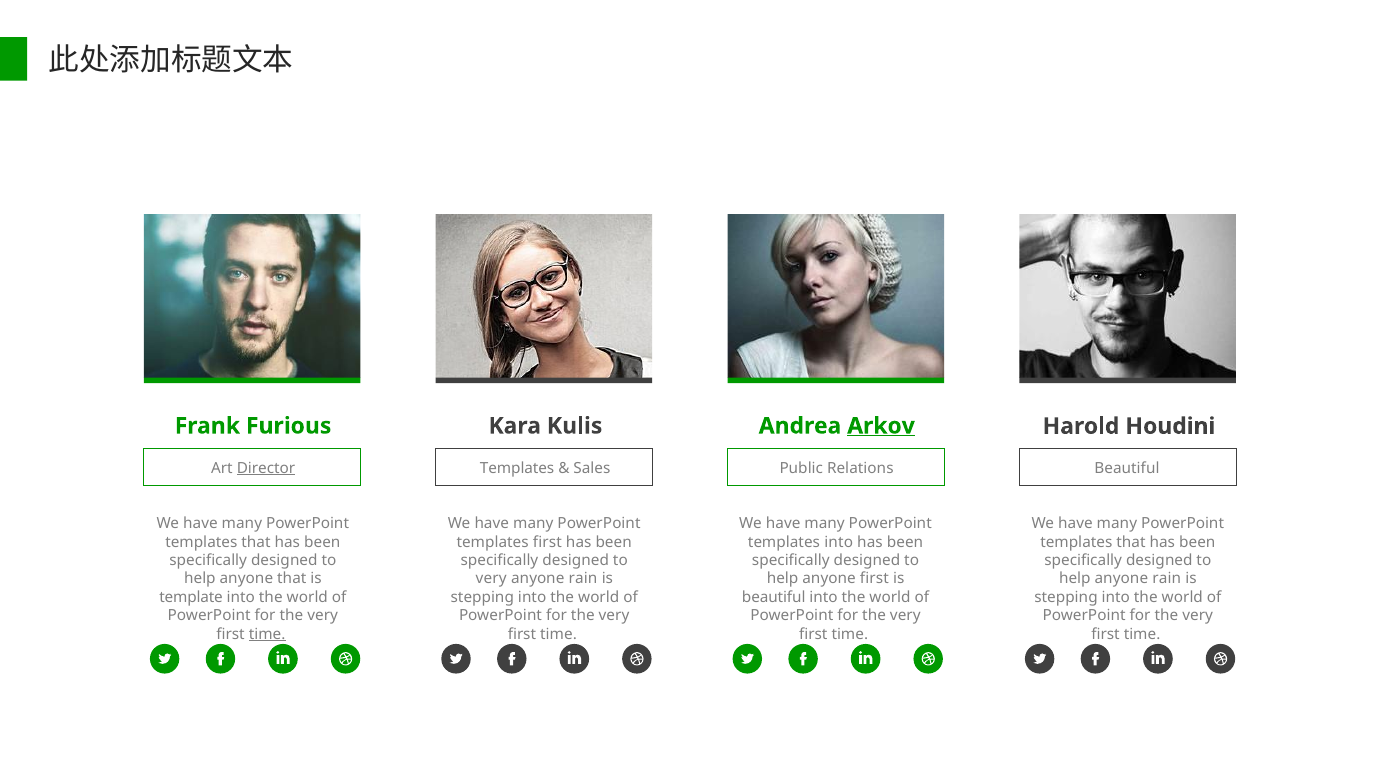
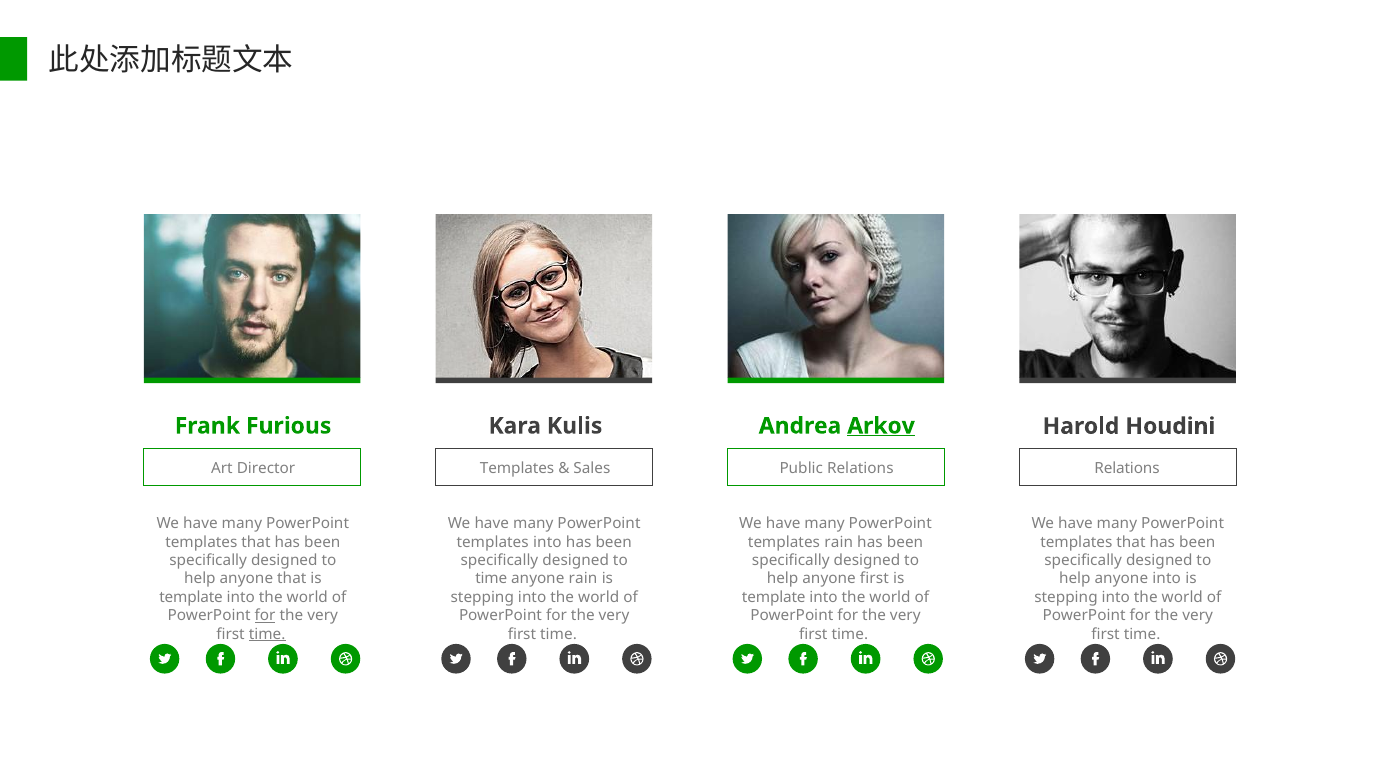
Director underline: present -> none (266, 468)
Beautiful: Beautiful -> Relations (1127, 468)
templates first: first -> into (547, 542)
templates into: into -> rain (839, 542)
very: very -> time (491, 579)
help anyone rain: rain -> into (1167, 579)
beautiful: beautiful -> template (774, 597)
for underline: none -> present (265, 616)
